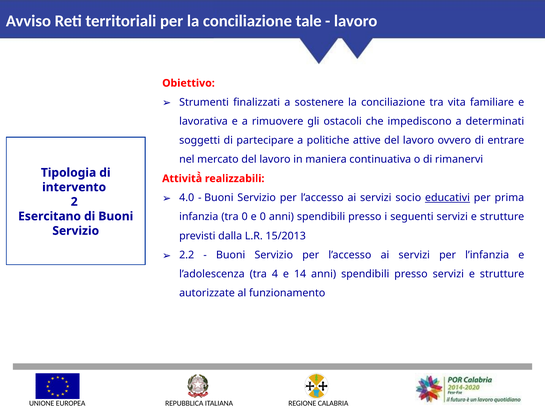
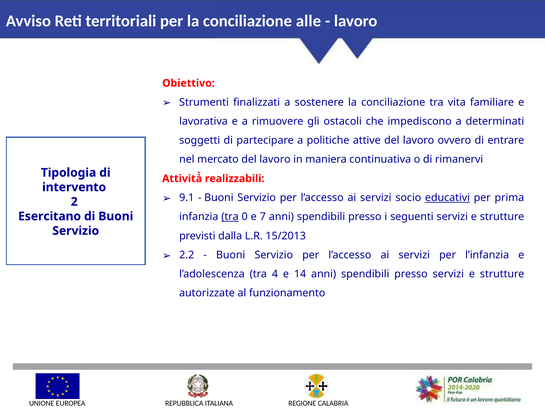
tale: tale -> alle (308, 21)
4.0: 4.0 -> 9.1 (187, 198)
tra underline: none -> present (230, 217)
e 0: 0 -> 7 (263, 217)
